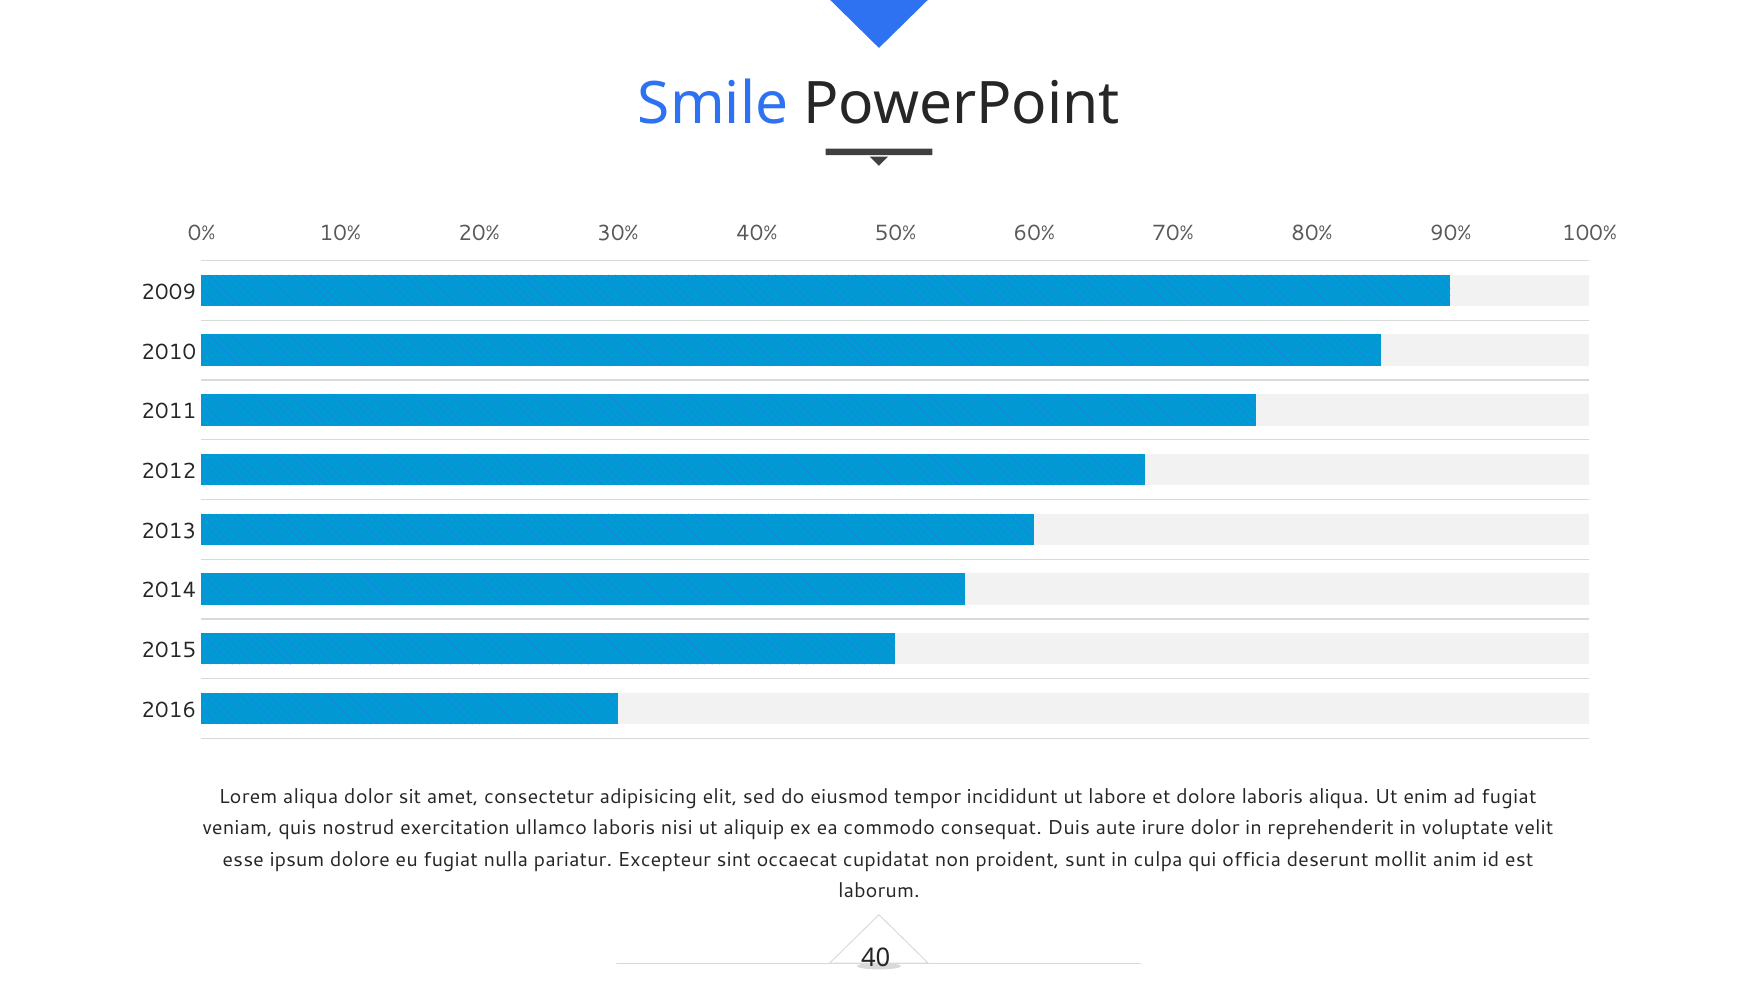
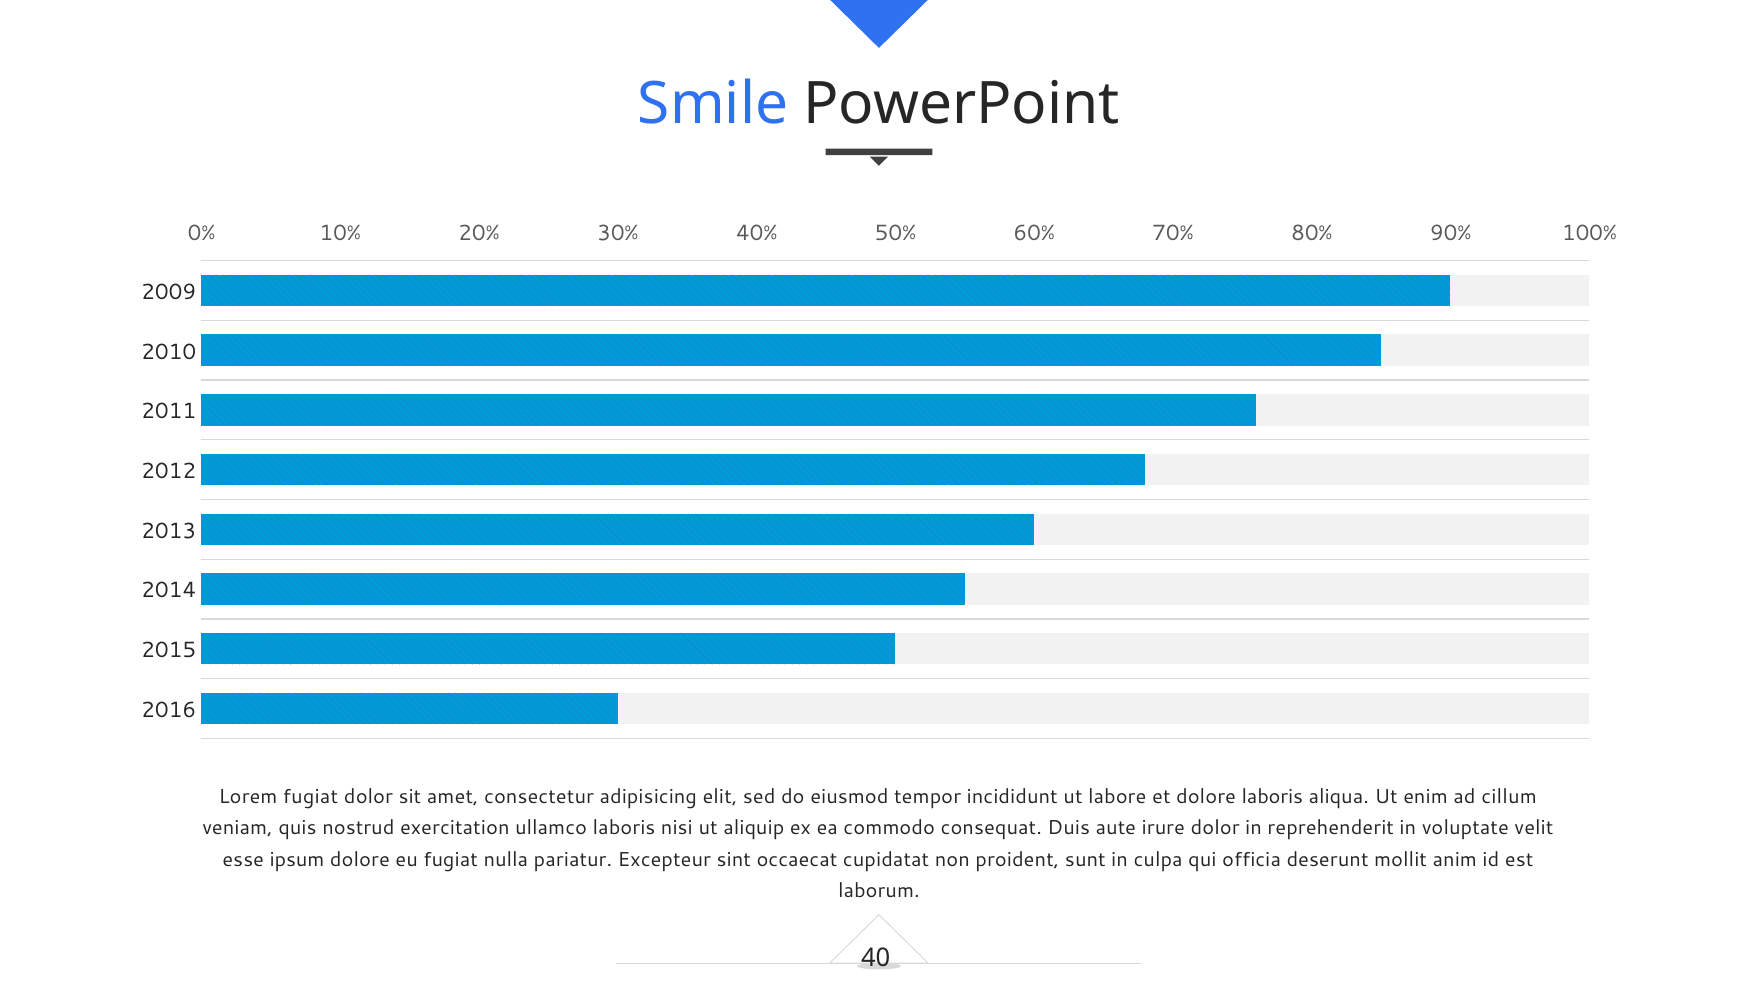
Lorem aliqua: aliqua -> fugiat (311, 796)
ad fugiat: fugiat -> cillum (1509, 796)
